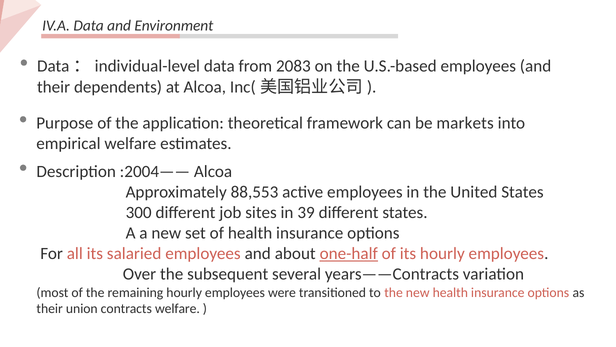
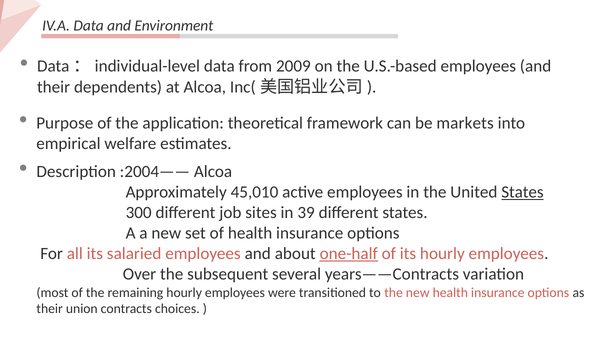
2083: 2083 -> 2009 (293, 66)
88,553: 88,553 -> 45,010 (254, 192)
States underline: none -> present (522, 192)
contracts welfare: welfare -> choices (177, 309)
